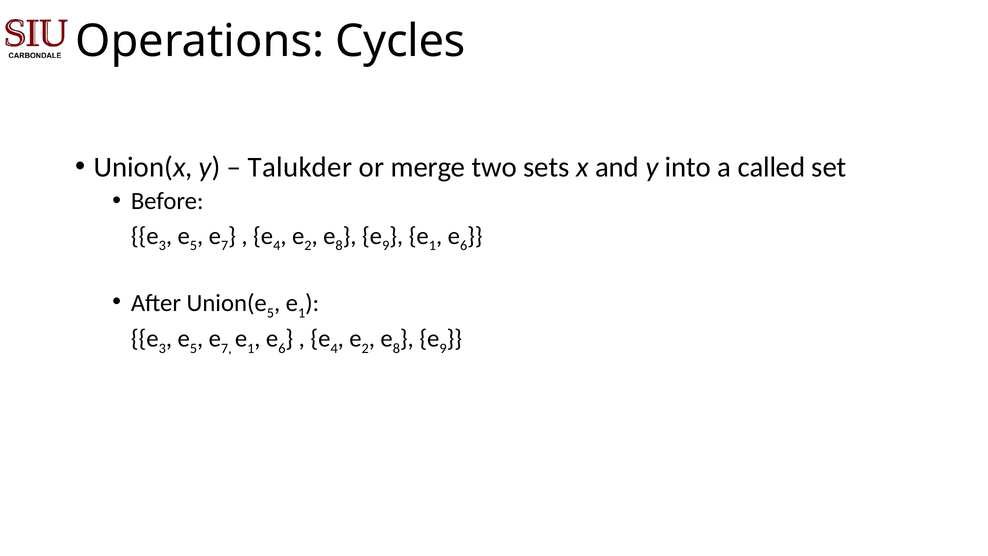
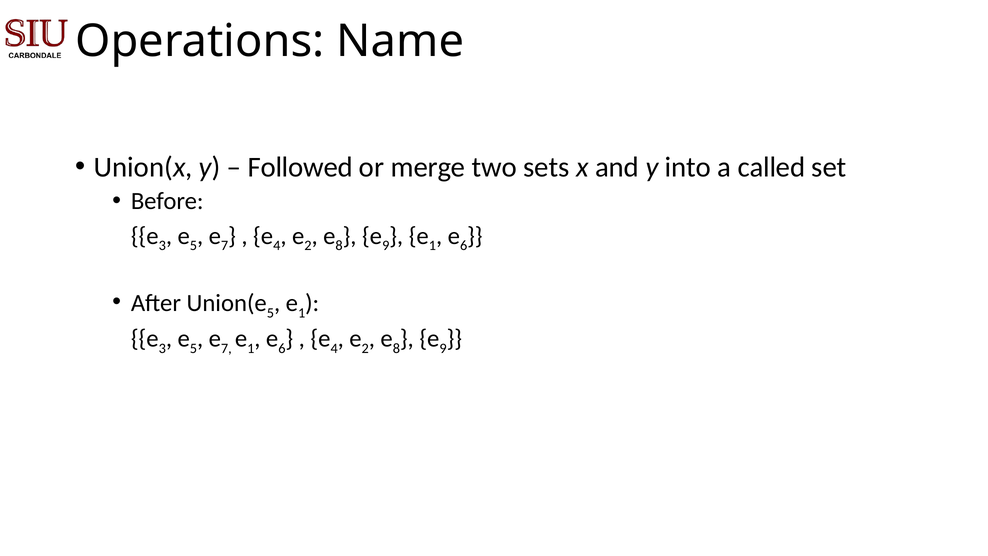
Cycles: Cycles -> Name (400, 41)
Talukder: Talukder -> Followed (300, 167)
